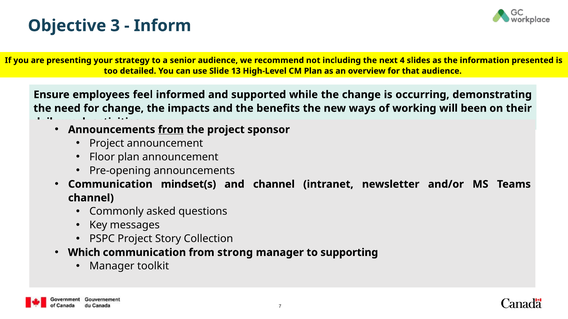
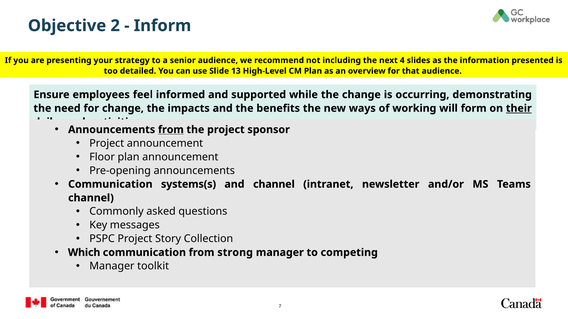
3: 3 -> 2 (115, 26)
been: been -> form (474, 108)
their underline: none -> present (519, 108)
mindset(s: mindset(s -> systems(s (189, 184)
supporting: supporting -> competing (349, 253)
